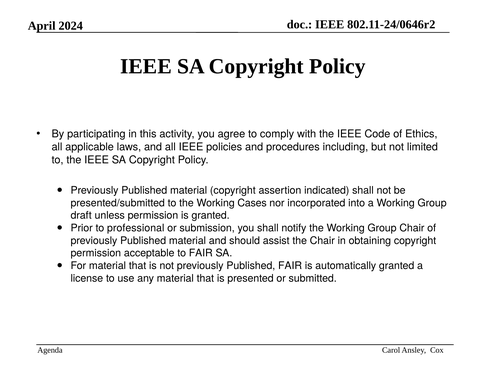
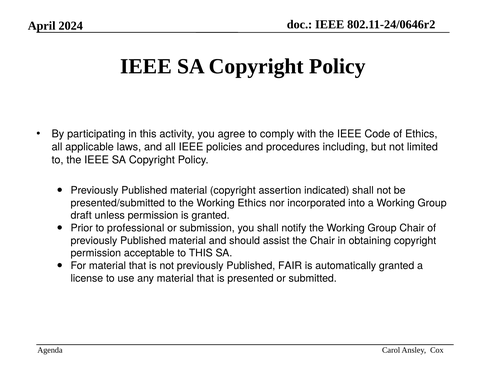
Working Cases: Cases -> Ethics (252, 203)
to FAIR: FAIR -> THIS (201, 253)
